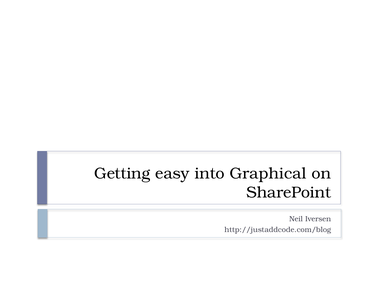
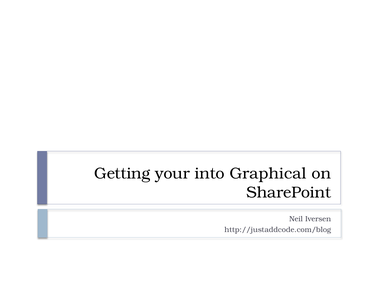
easy: easy -> your (172, 174)
